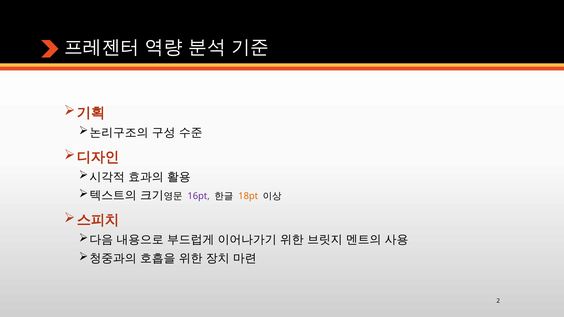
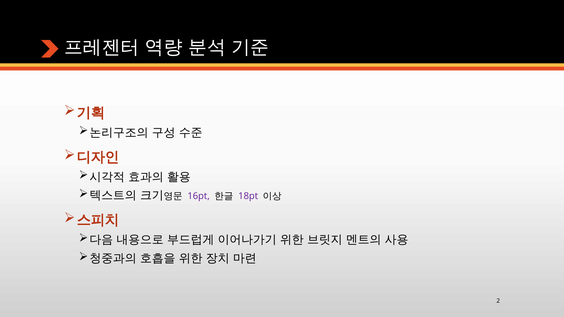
18pt colour: orange -> purple (248, 196)
